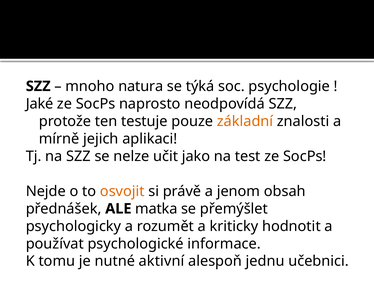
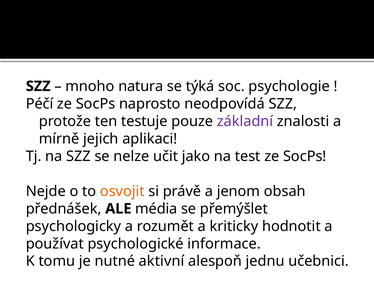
Jaké: Jaké -> Péčí (40, 104)
základní colour: orange -> purple (245, 121)
matka: matka -> média (156, 208)
